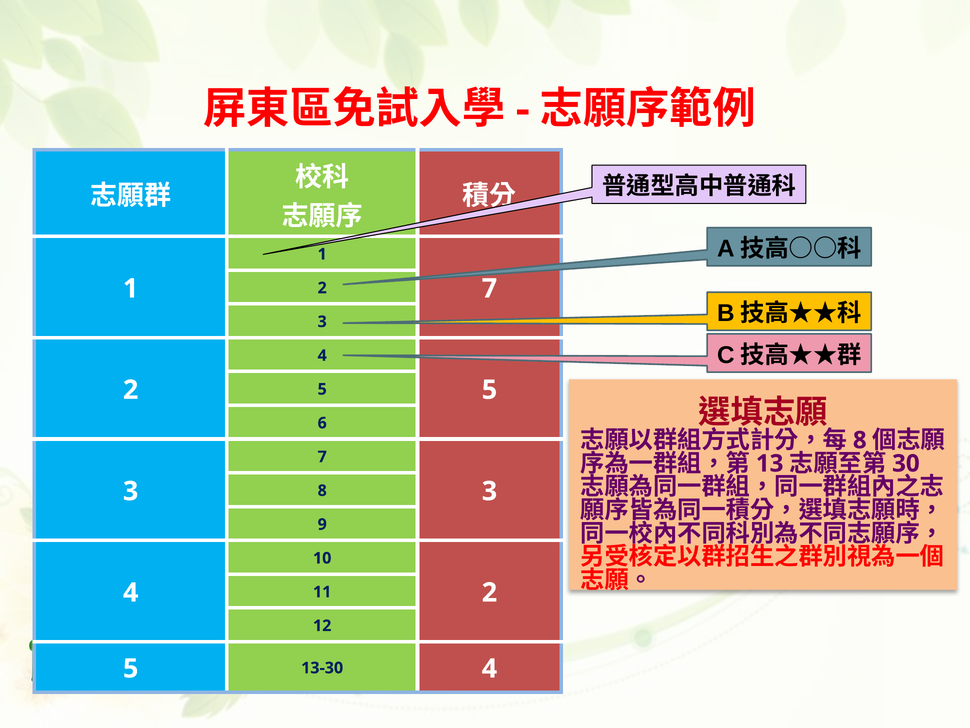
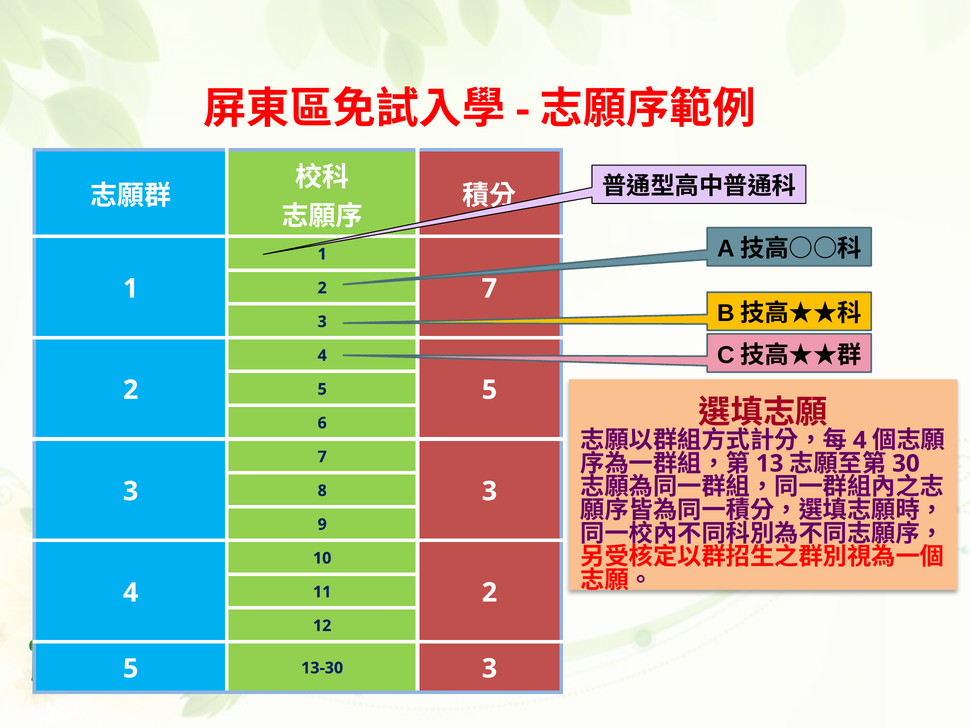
8: 8 -> 4 (860, 440)
13-30 4: 4 -> 3 (489, 668)
